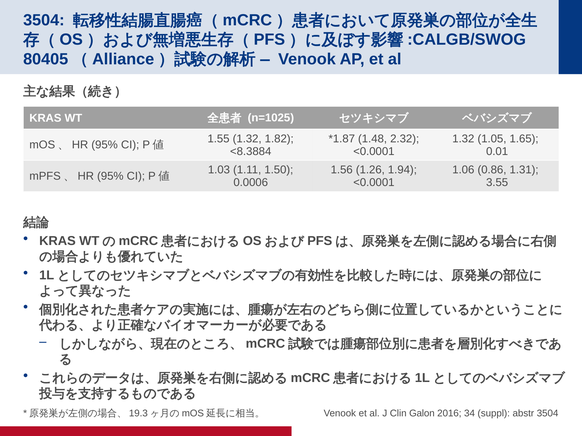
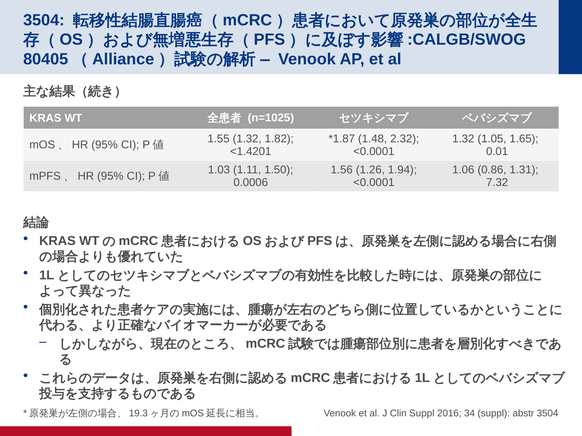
<8.3884: <8.3884 -> <1.4201 (251, 151)
3.55: 3.55 -> 7.32 (497, 183)
Clin Galon: Galon -> Suppl (422, 414)
